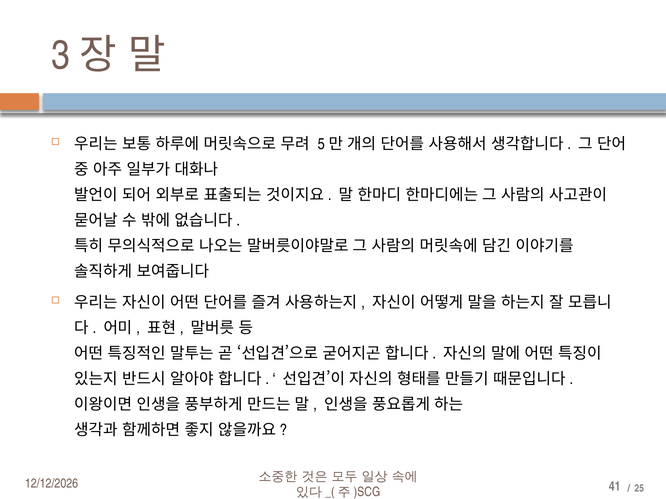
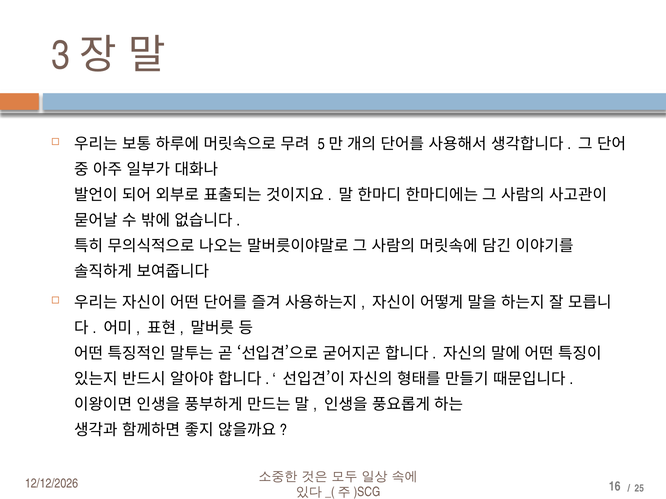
41: 41 -> 16 (615, 487)
